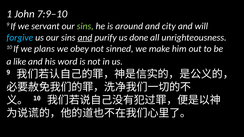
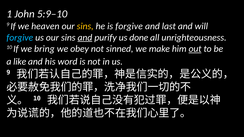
7:9–10: 7:9–10 -> 5:9–10 (52, 14)
servant: servant -> heaven (45, 26)
sins colour: light green -> yellow (85, 26)
is around: around -> forgive (129, 26)
city: city -> last (169, 26)
plans: plans -> bring (44, 49)
out underline: none -> present (195, 49)
